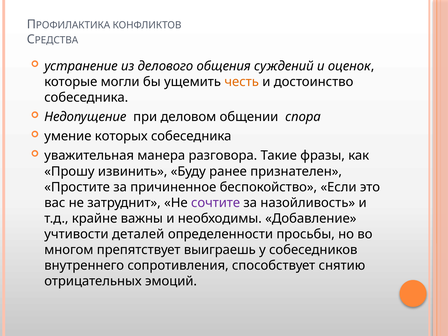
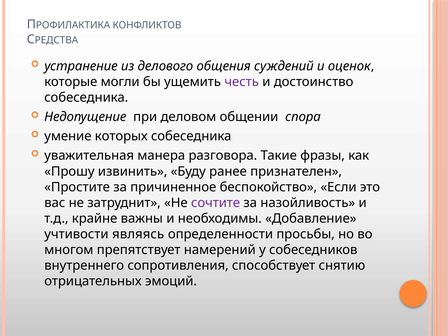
честь colour: orange -> purple (242, 82)
деталей: деталей -> являясь (138, 234)
выиграешь: выиграешь -> намерений (220, 250)
